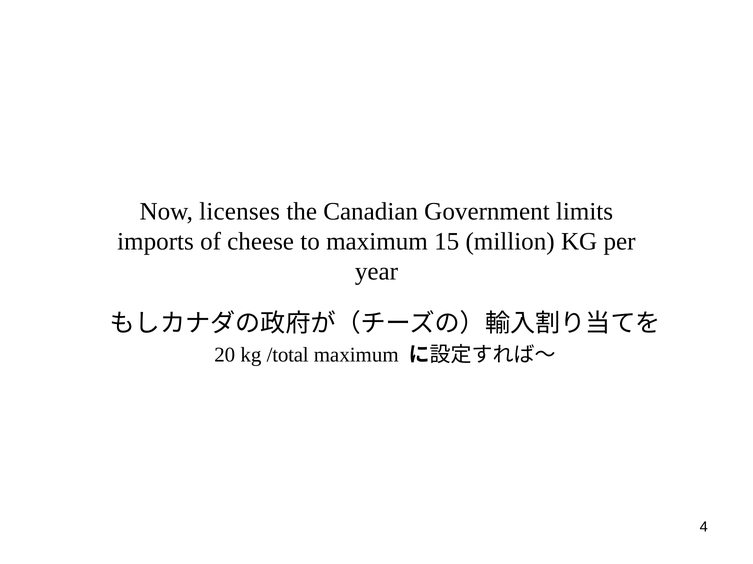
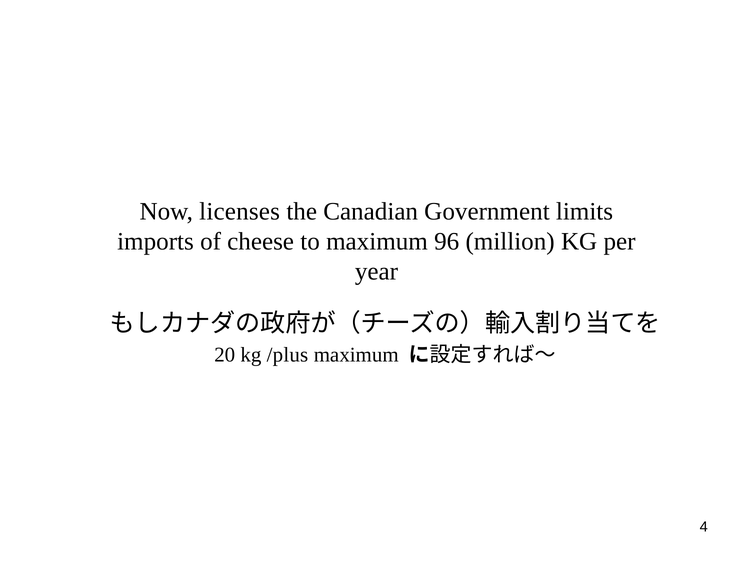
15: 15 -> 96 (447, 242)
/total: /total -> /plus (287, 355)
